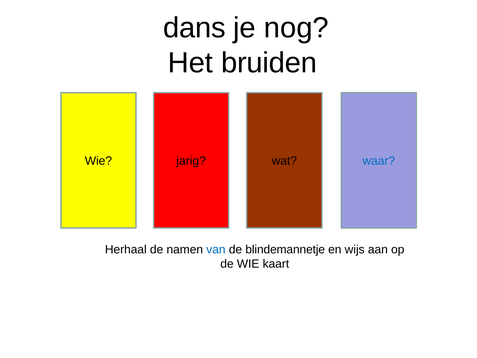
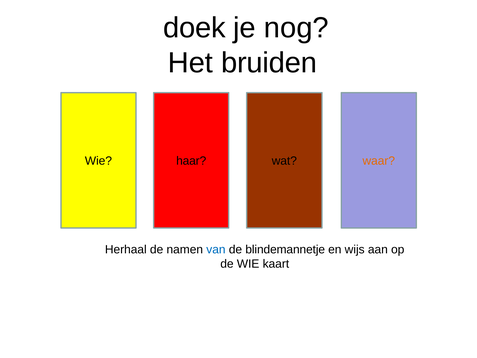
dans: dans -> doek (194, 28)
jarig: jarig -> haar (191, 161)
waar colour: blue -> orange (379, 161)
